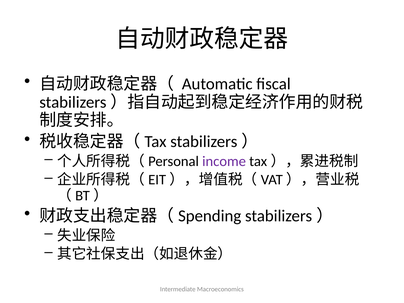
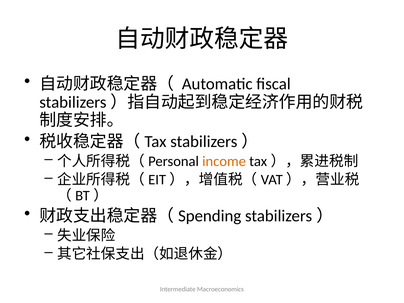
income colour: purple -> orange (224, 161)
